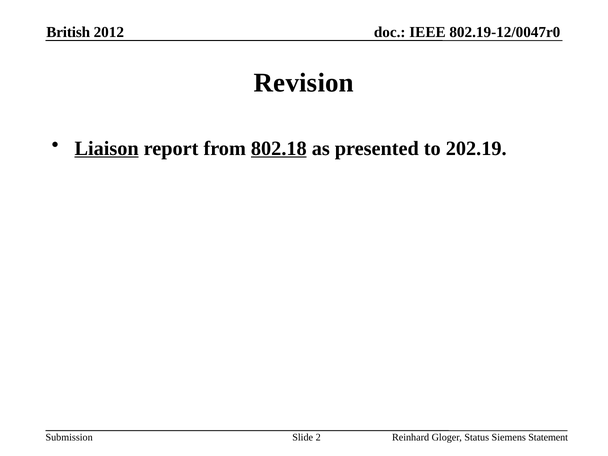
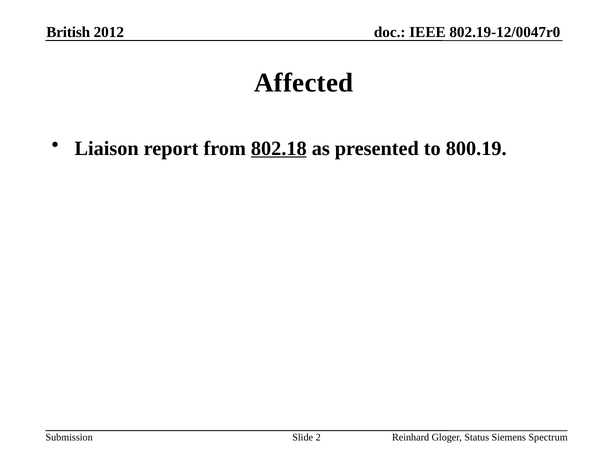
Revision: Revision -> Affected (304, 83)
Liaison underline: present -> none (107, 148)
202.19: 202.19 -> 800.19 (476, 148)
Statement: Statement -> Spectrum (548, 437)
